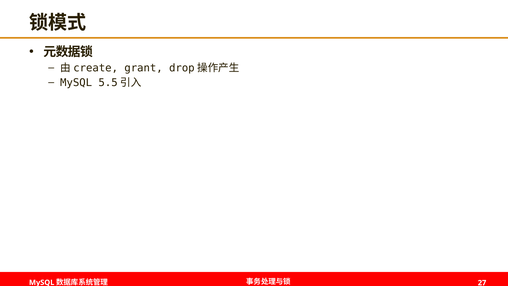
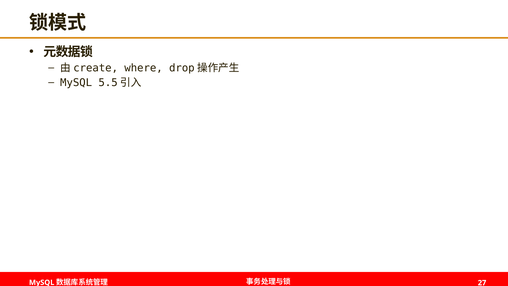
grant: grant -> where (144, 68)
